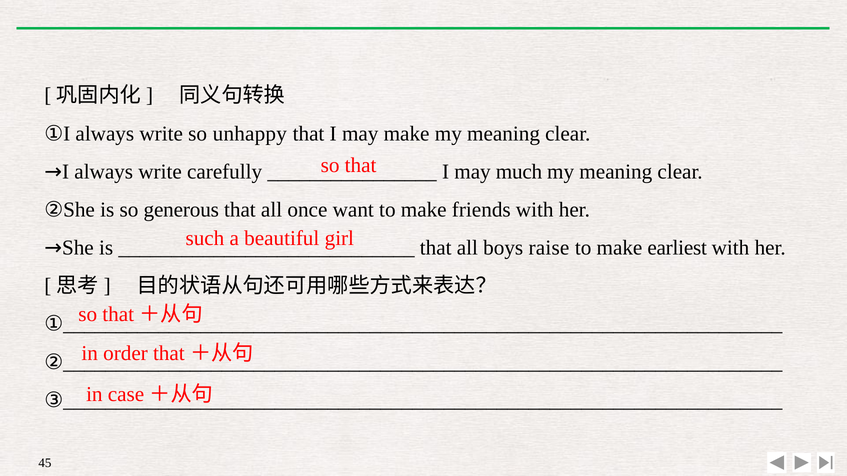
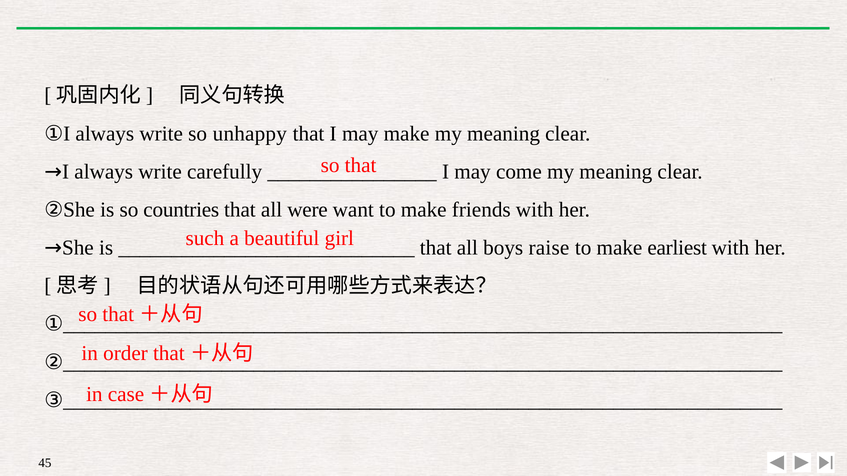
much: much -> come (519, 172)
generous: generous -> countries (181, 210)
once: once -> were (308, 210)
